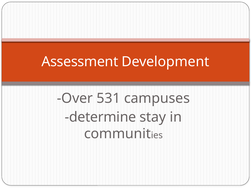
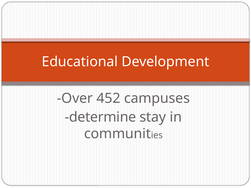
Assessment: Assessment -> Educational (80, 62)
531: 531 -> 452 (108, 98)
